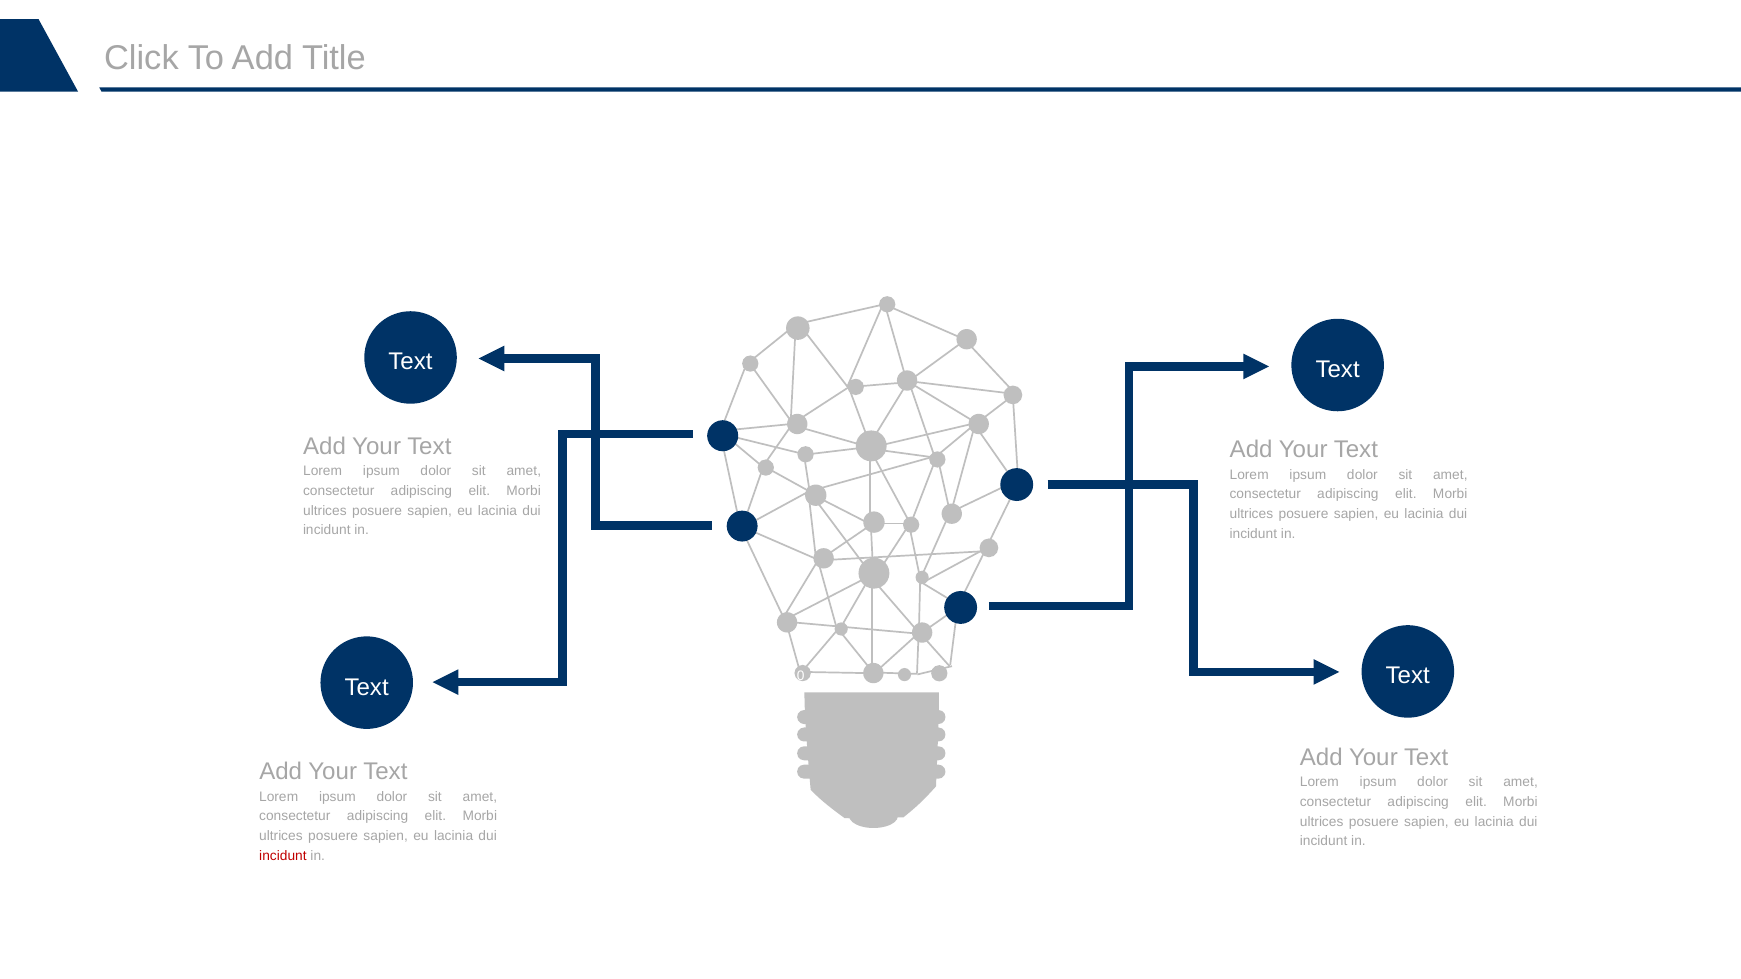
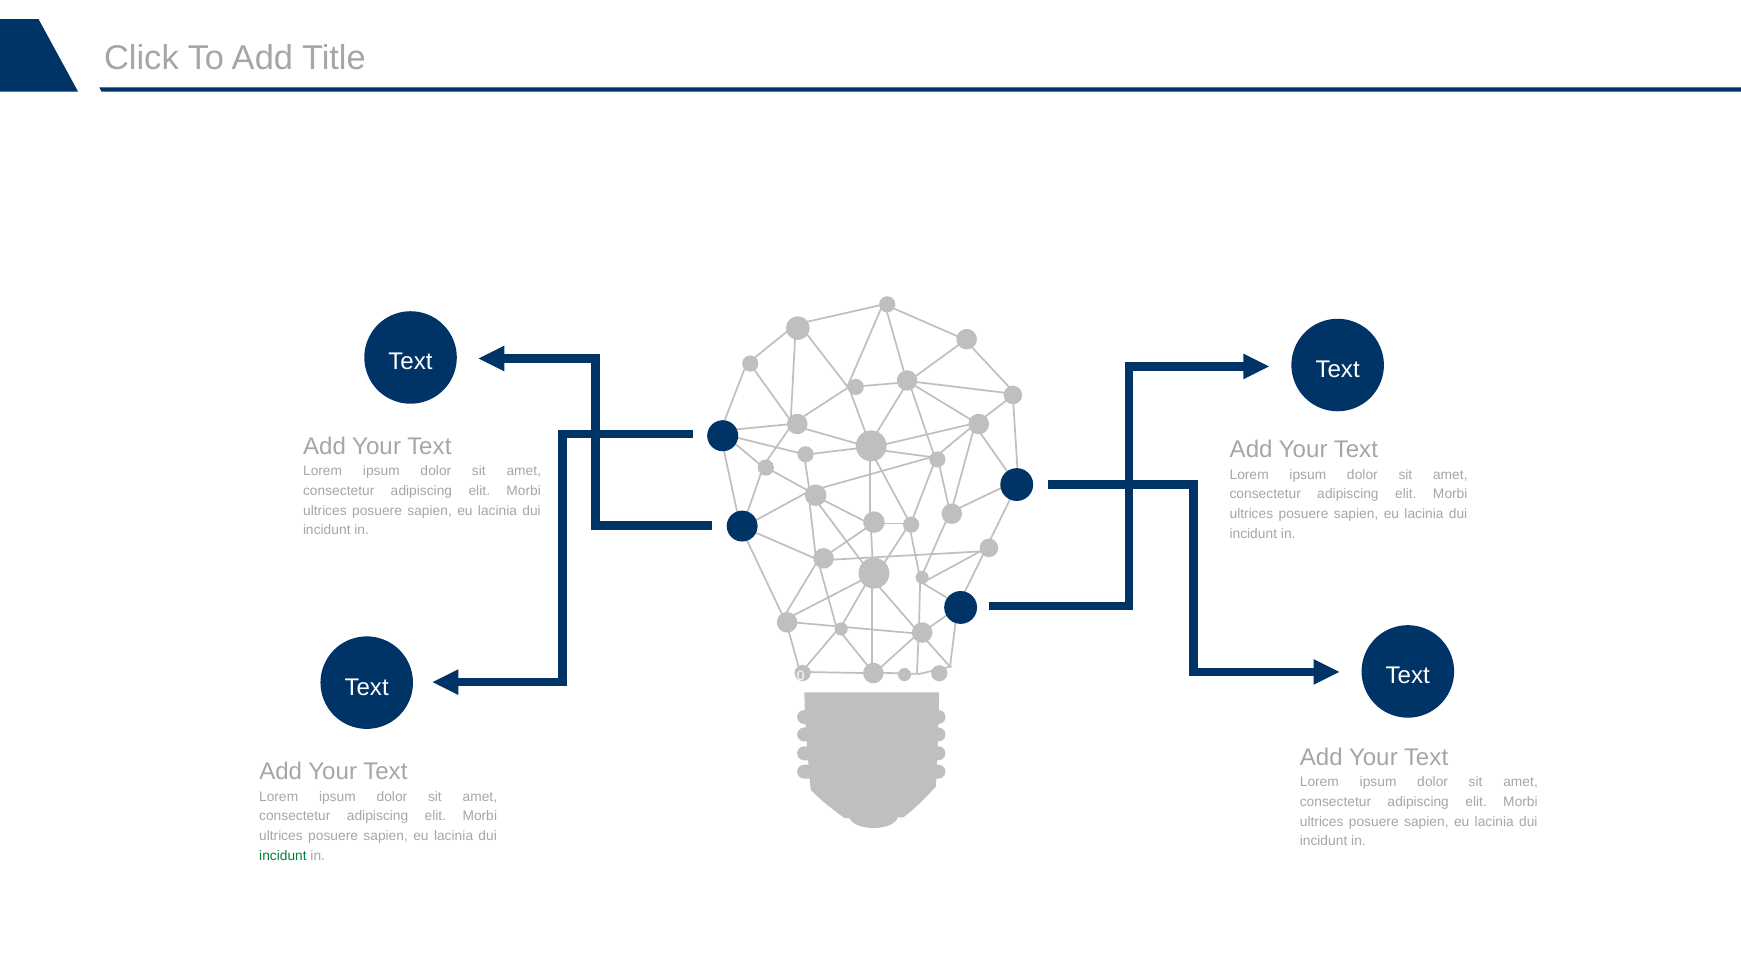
incidunt colour: red -> green (283, 856)
